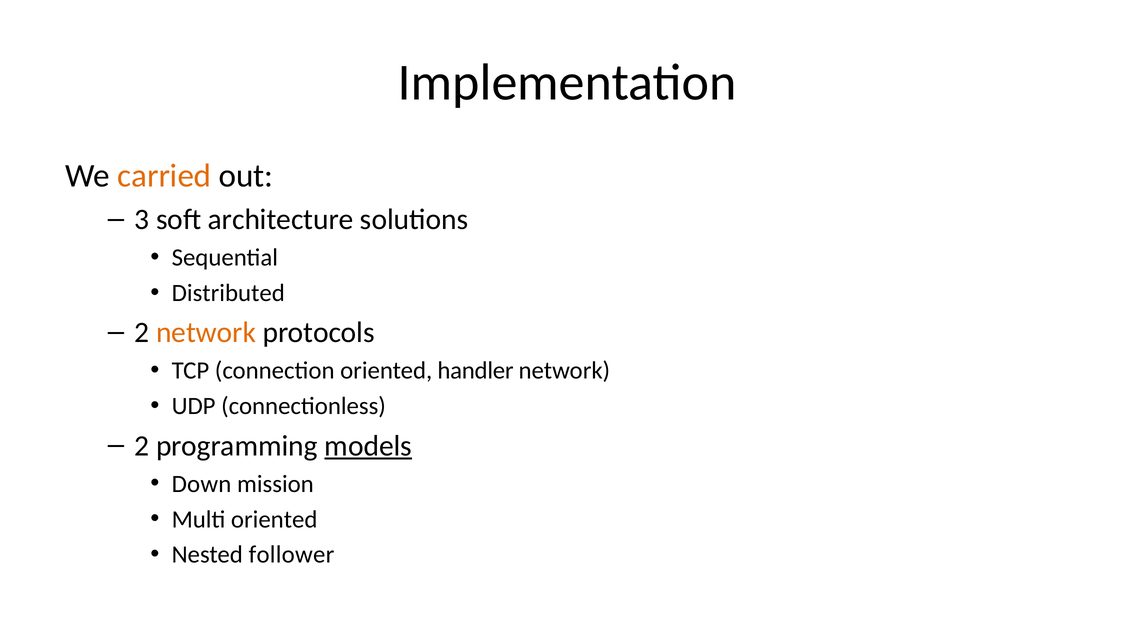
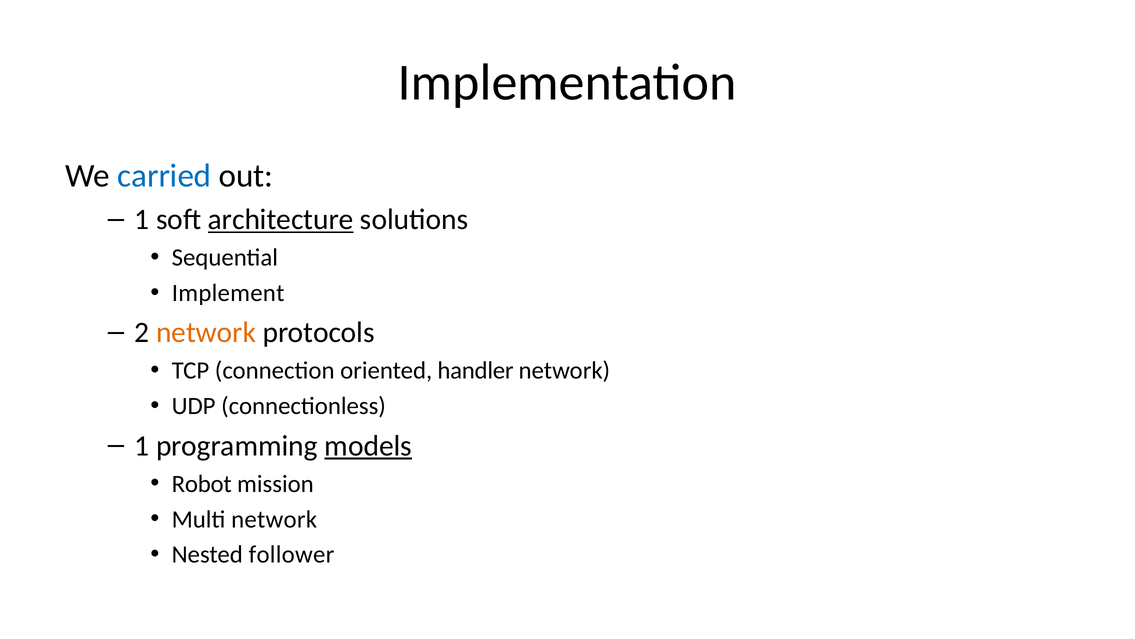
carried colour: orange -> blue (164, 175)
3: 3 -> 1 (142, 219)
architecture underline: none -> present (281, 219)
Distributed: Distributed -> Implement (228, 293)
2: 2 -> 1 (142, 445)
Down: Down -> Robot (202, 483)
Multi oriented: oriented -> network (274, 519)
